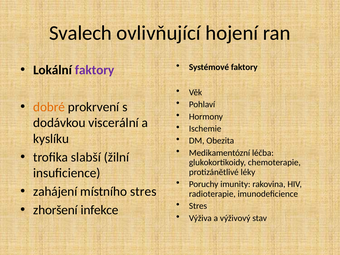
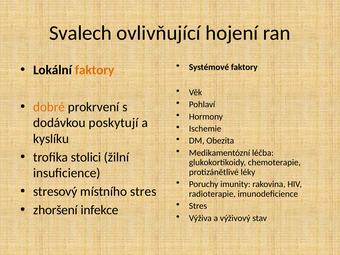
faktory colour: purple -> orange (95, 70)
viscerální: viscerální -> poskytují (114, 123)
slabší: slabší -> stolici (86, 157)
zahájení: zahájení -> stresový (55, 191)
